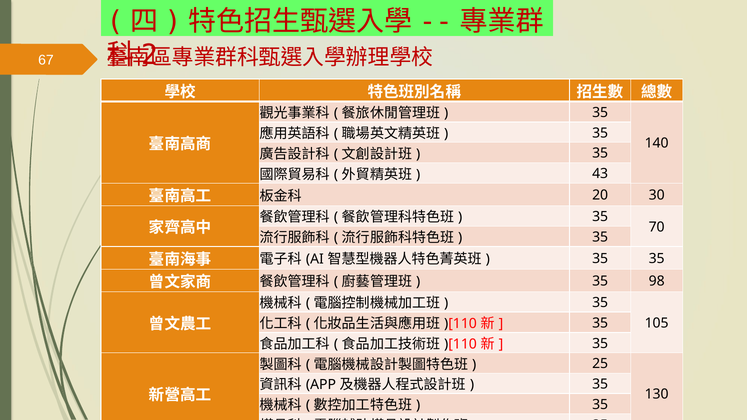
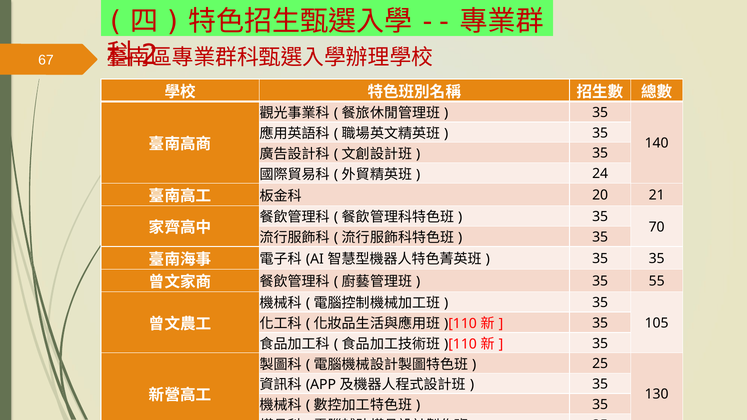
43: 43 -> 24 (600, 174)
30: 30 -> 21 (657, 195)
98: 98 -> 55 (657, 281)
